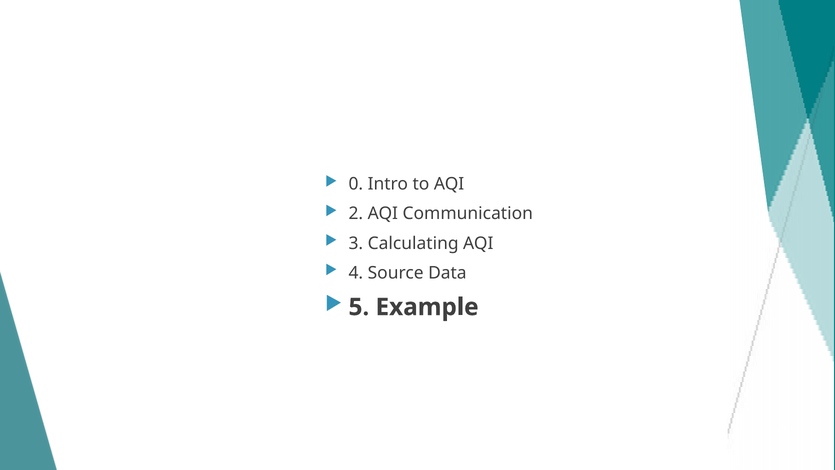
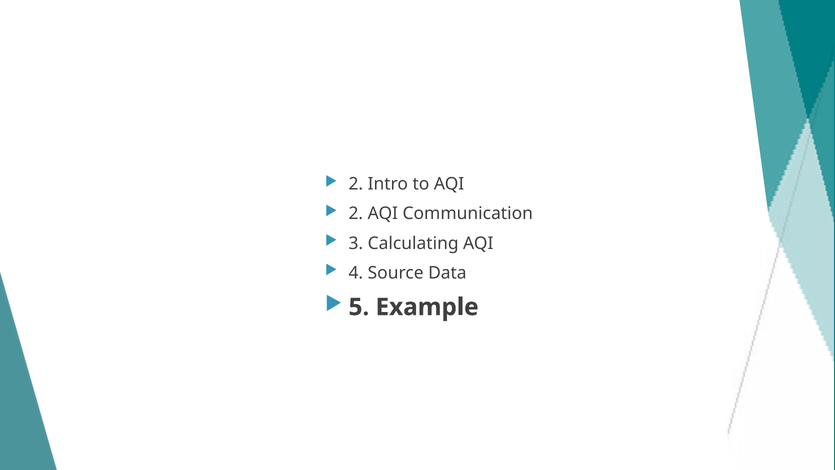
0: 0 -> 2 (356, 184)
